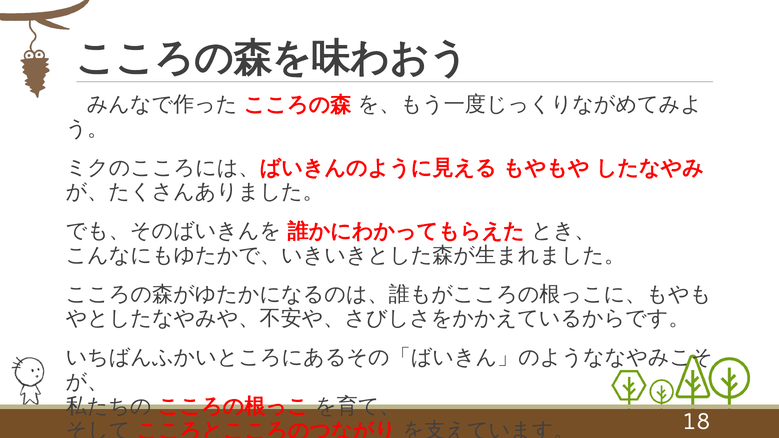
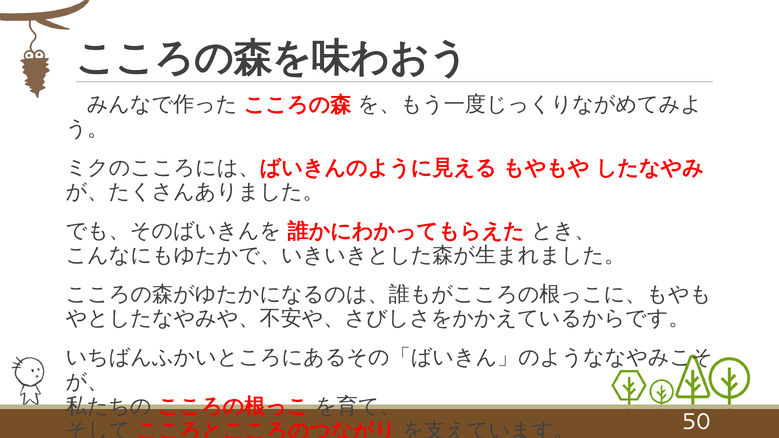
18: 18 -> 50 (696, 422)
